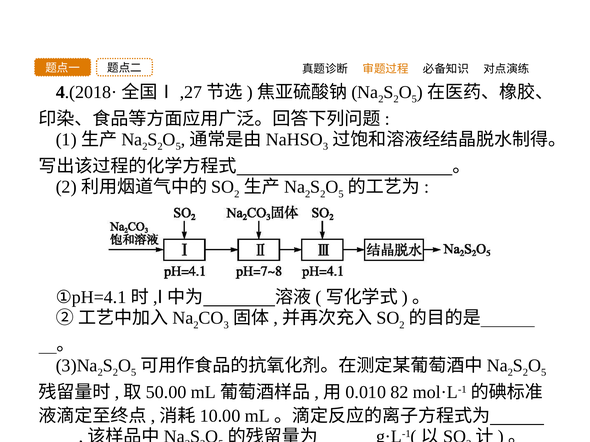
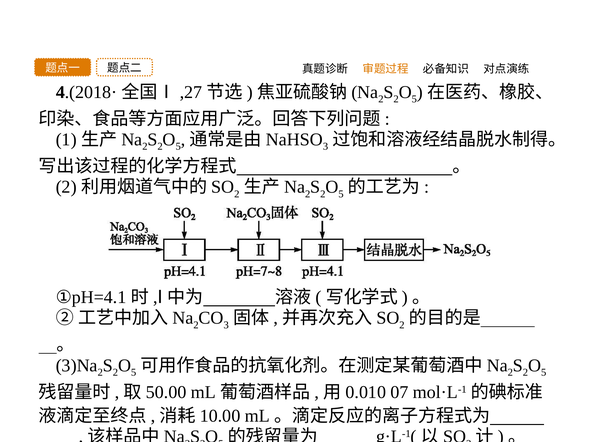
82: 82 -> 07 (399, 393)
